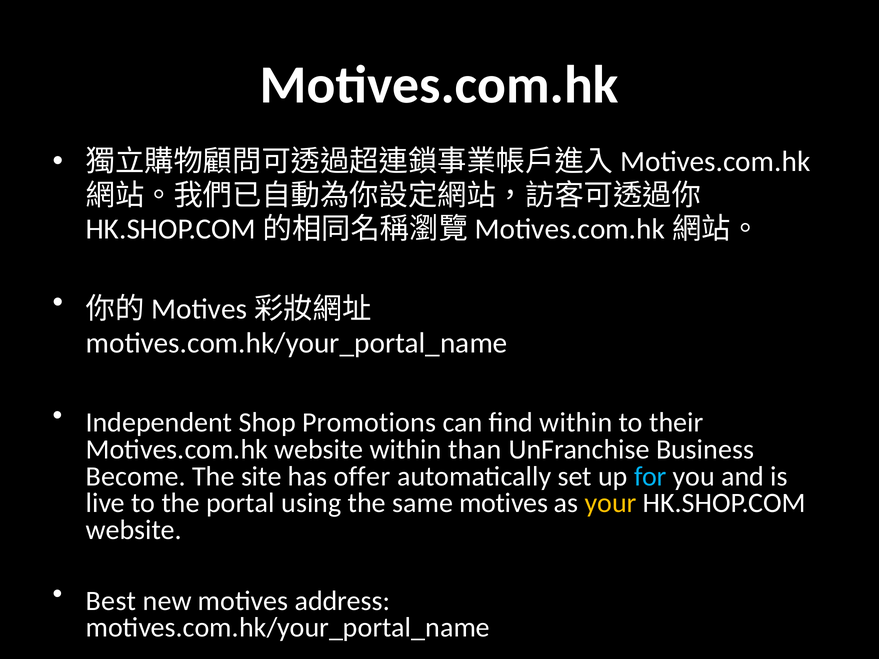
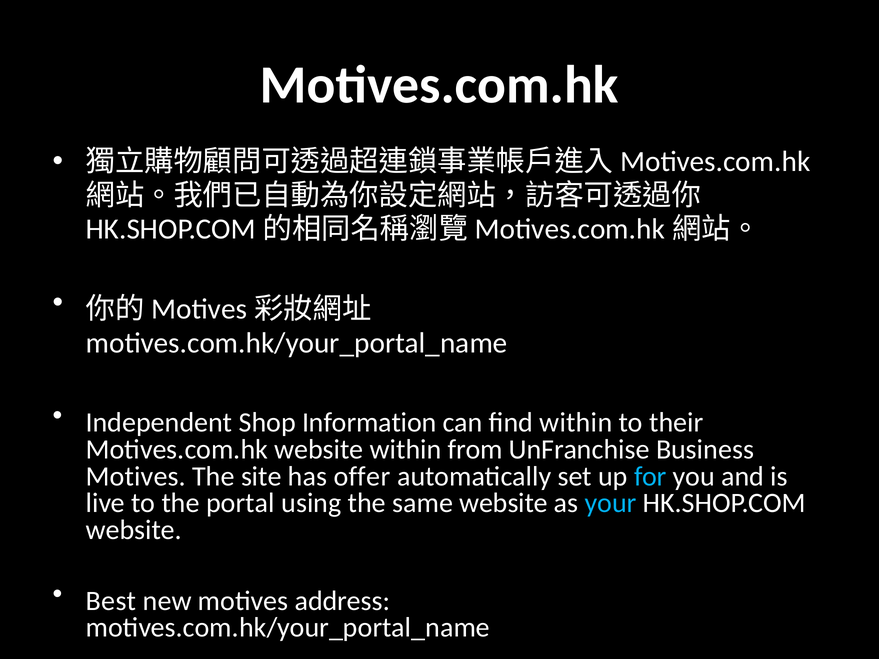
Promotions: Promotions -> Information (369, 423)
than: than -> from (475, 450)
Become: Become -> Motives (136, 476)
same motives: motives -> website (504, 503)
your colour: yellow -> light blue (611, 503)
